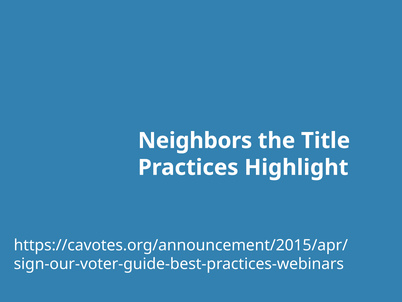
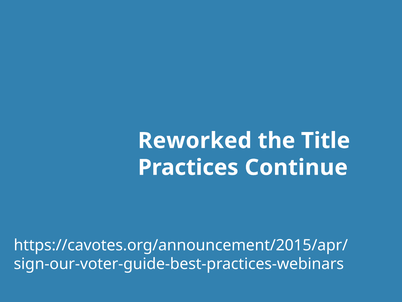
Neighbors: Neighbors -> Reworked (195, 140)
Highlight: Highlight -> Continue (296, 167)
